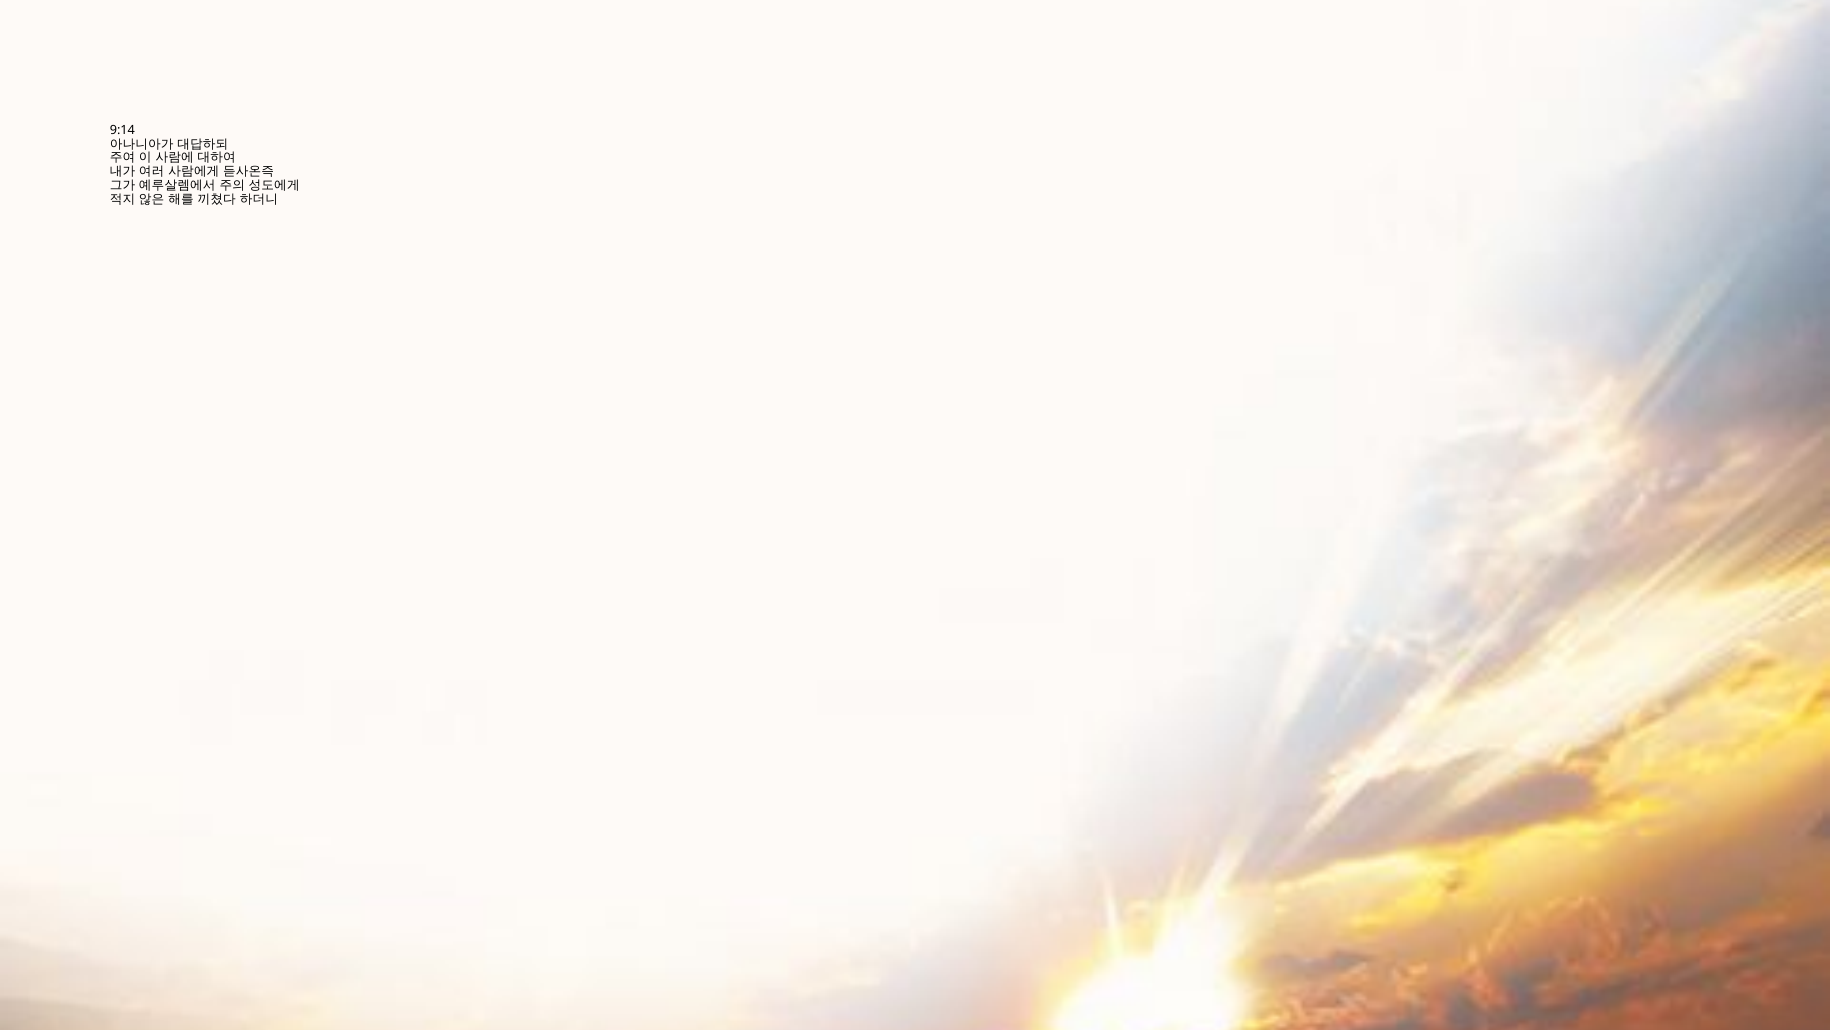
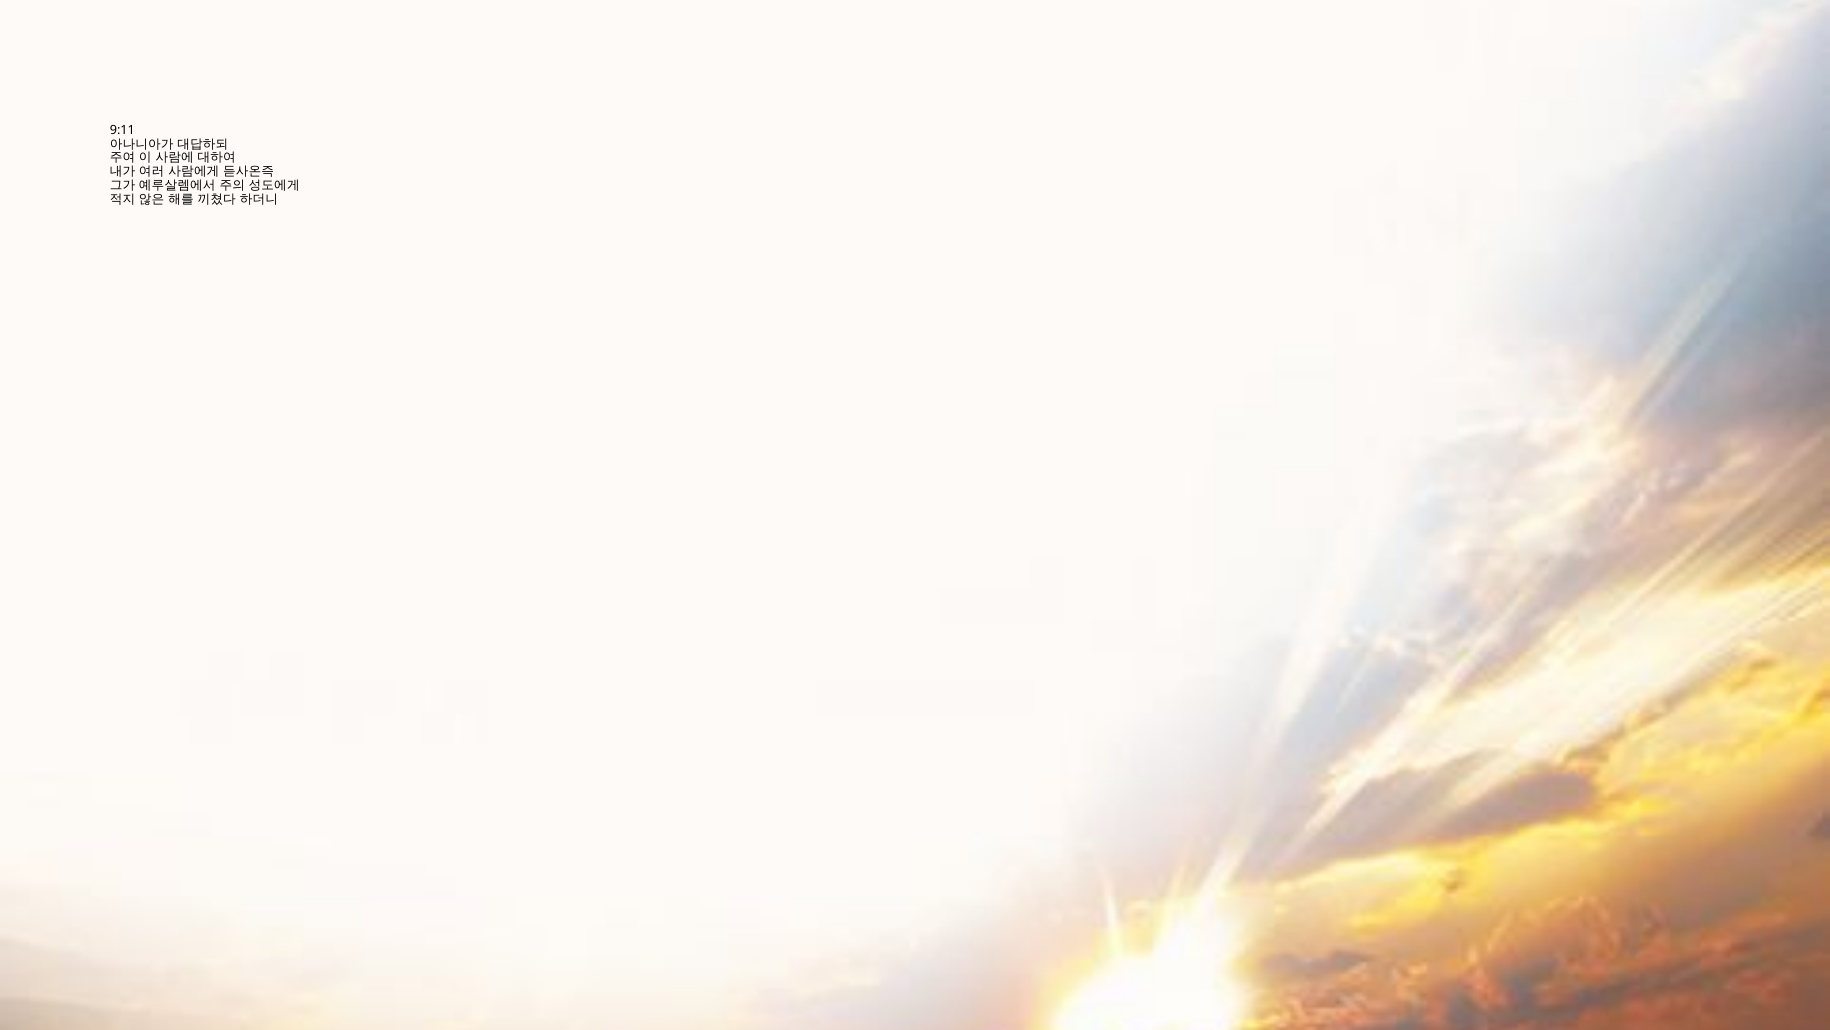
9:14: 9:14 -> 9:11 (122, 130)
